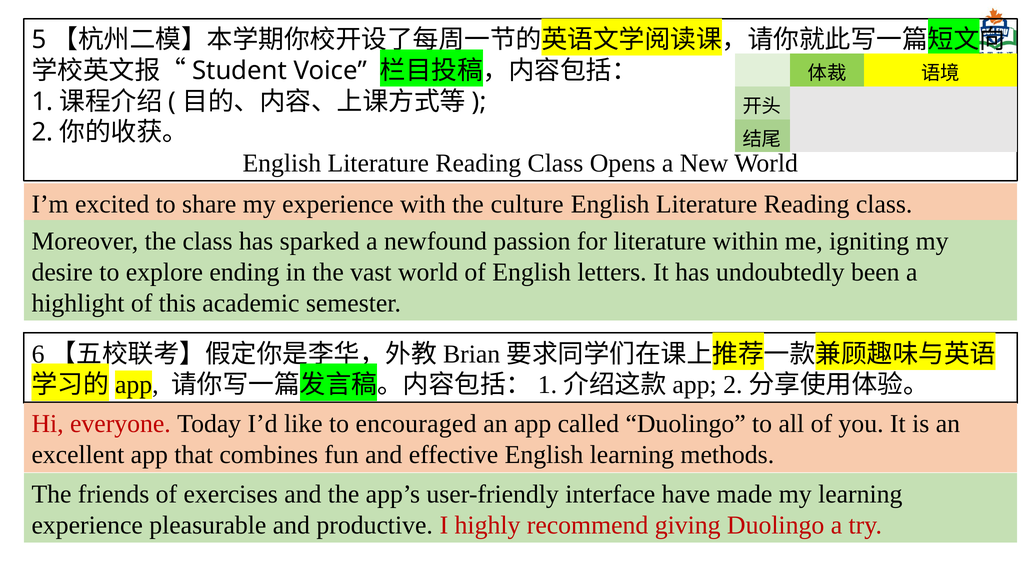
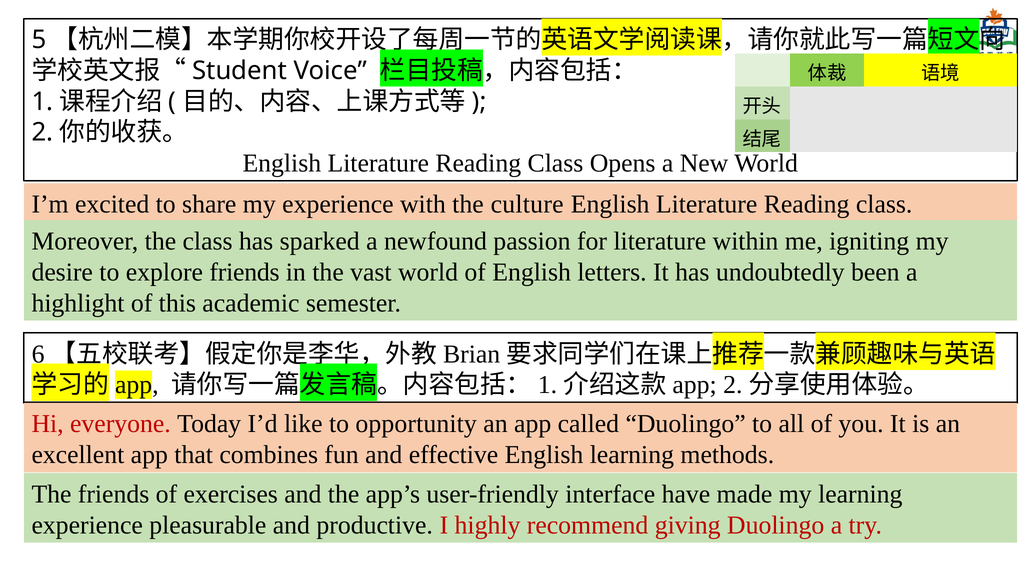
explore ending: ending -> friends (245, 272)
encouraged: encouraged -> opportunity (416, 423)
